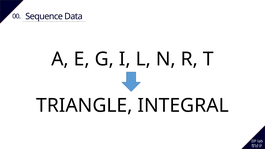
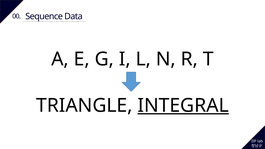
INTEGRAL underline: none -> present (183, 106)
